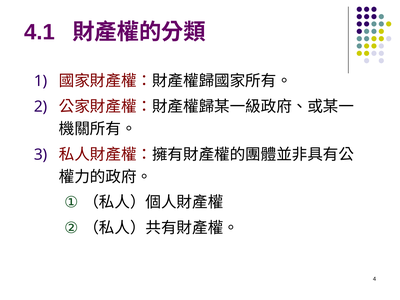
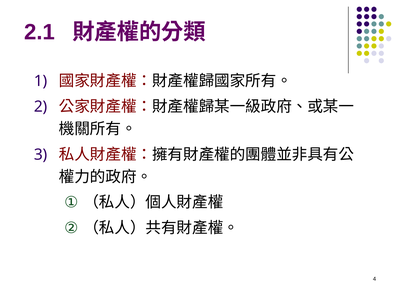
4.1: 4.1 -> 2.1 (39, 32)
